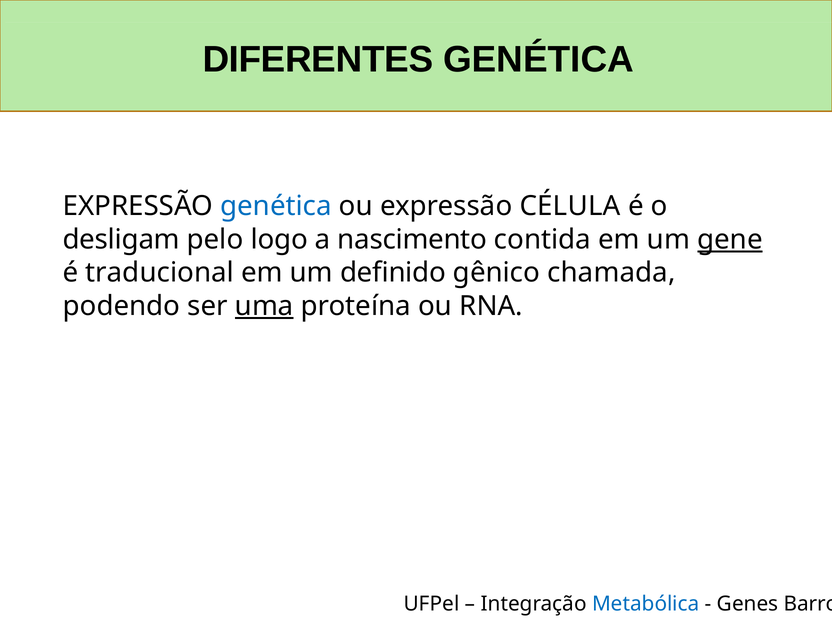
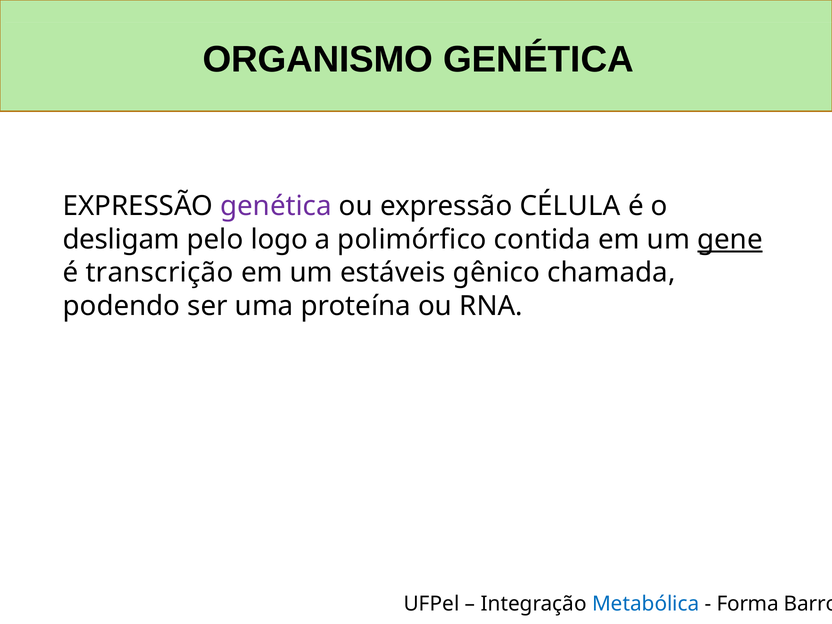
DIFERENTES: DIFERENTES -> ORGANISMO (318, 59)
genética colour: blue -> purple (276, 206)
nascimento: nascimento -> polimórfico (412, 240)
traducional: traducional -> transcrição (160, 273)
definido: definido -> estáveis (393, 273)
uma underline: present -> none (264, 306)
Genes: Genes -> Forma (748, 604)
